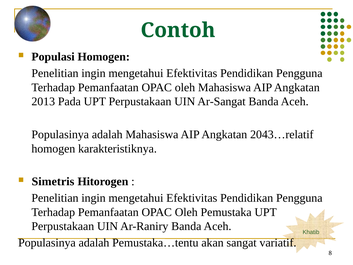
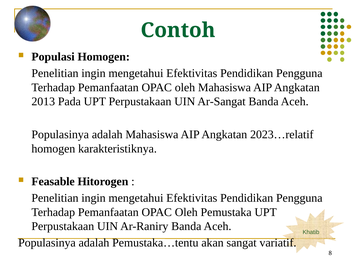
2043…relatif: 2043…relatif -> 2023…relatif (282, 134)
Simetris: Simetris -> Feasable (53, 181)
